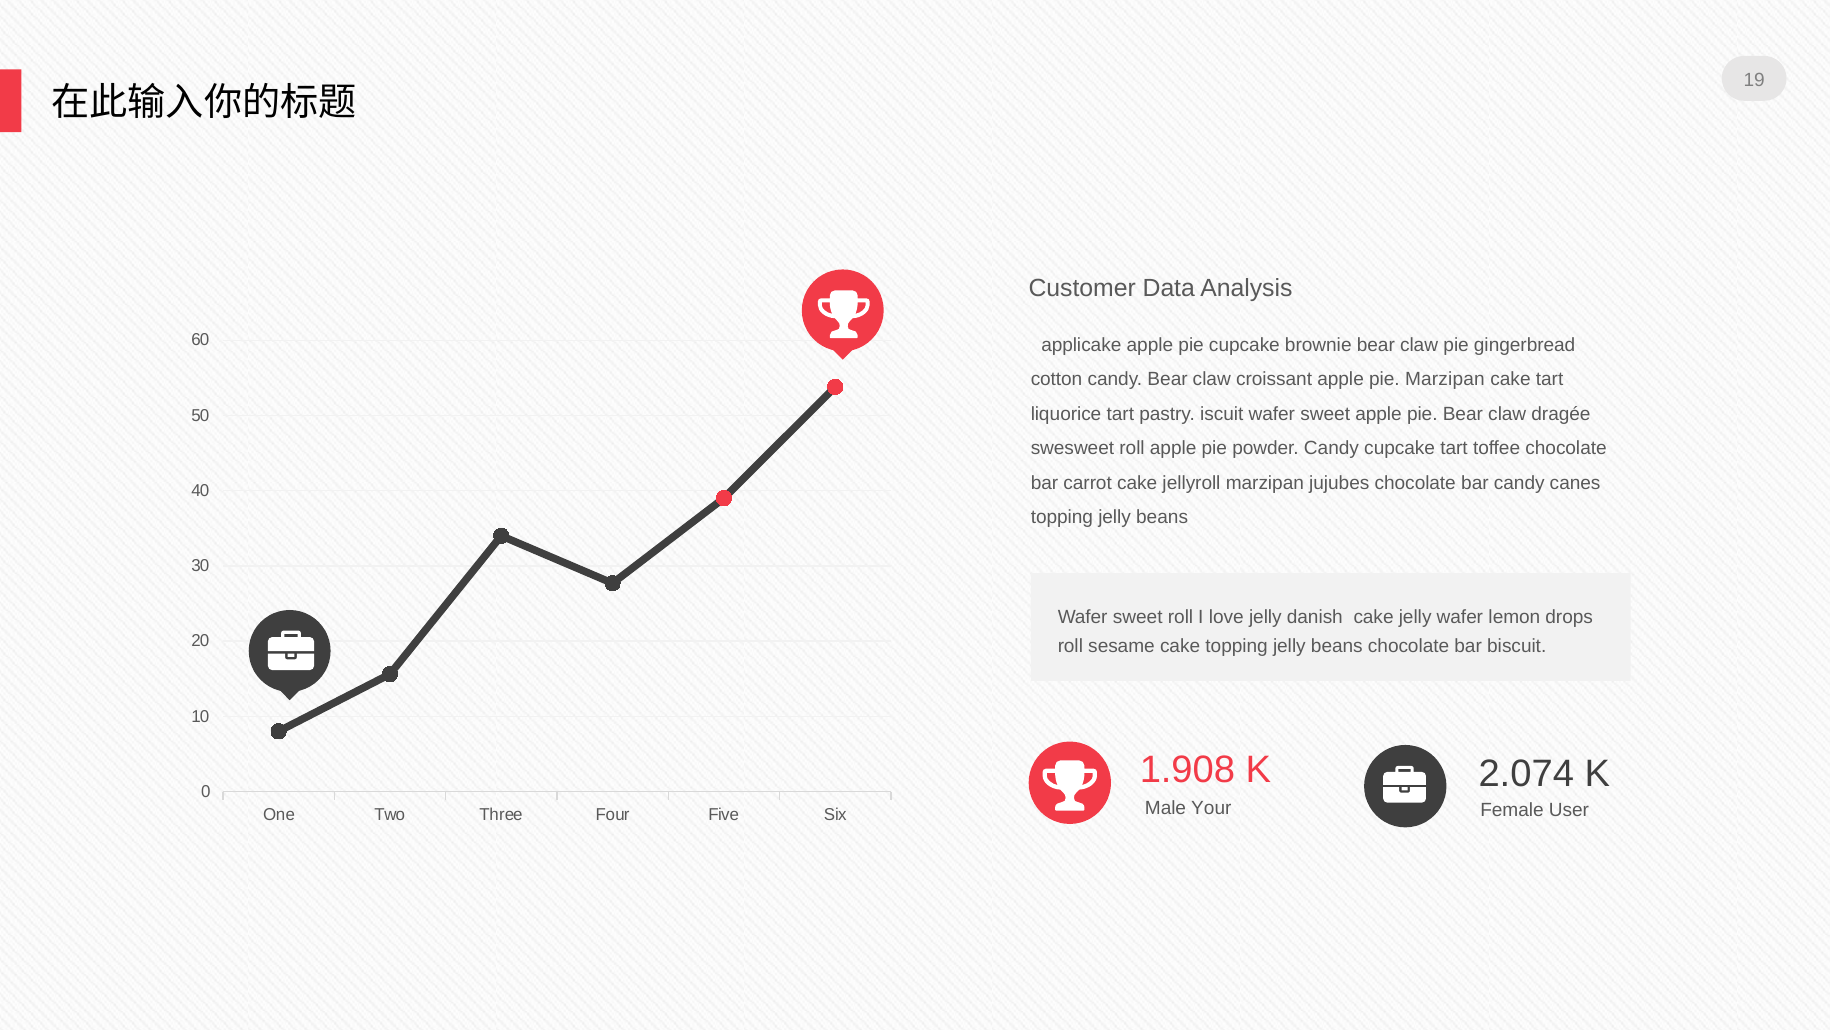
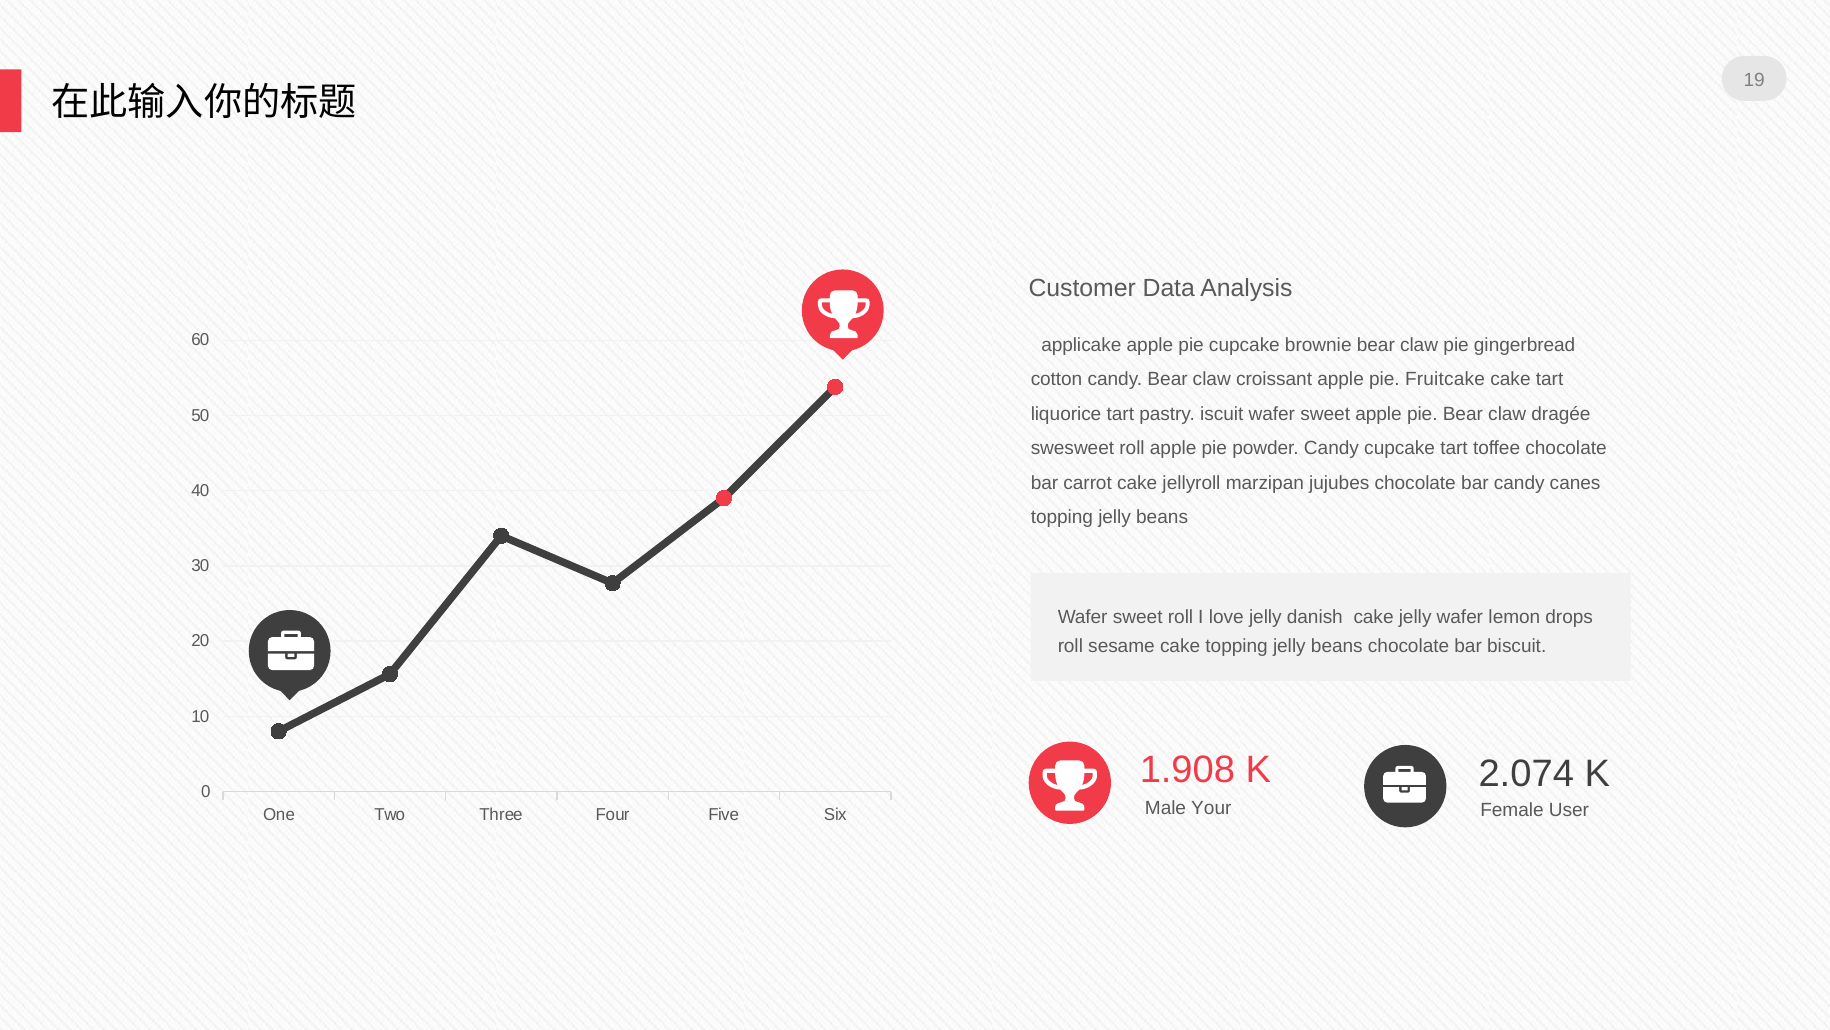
pie Marzipan: Marzipan -> Fruitcake (1445, 379)
